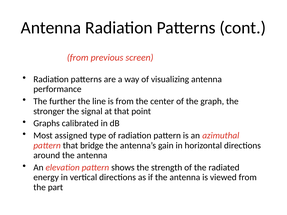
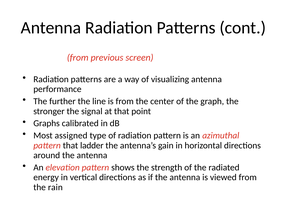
bridge: bridge -> ladder (92, 146)
part: part -> rain (55, 187)
